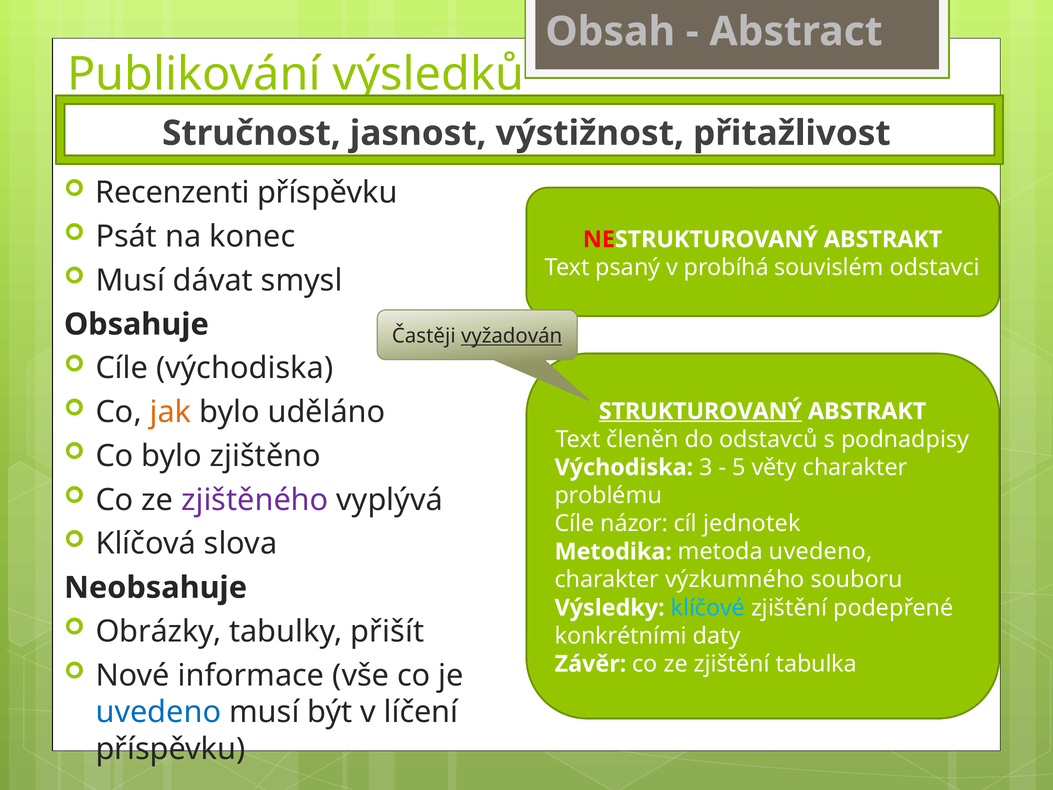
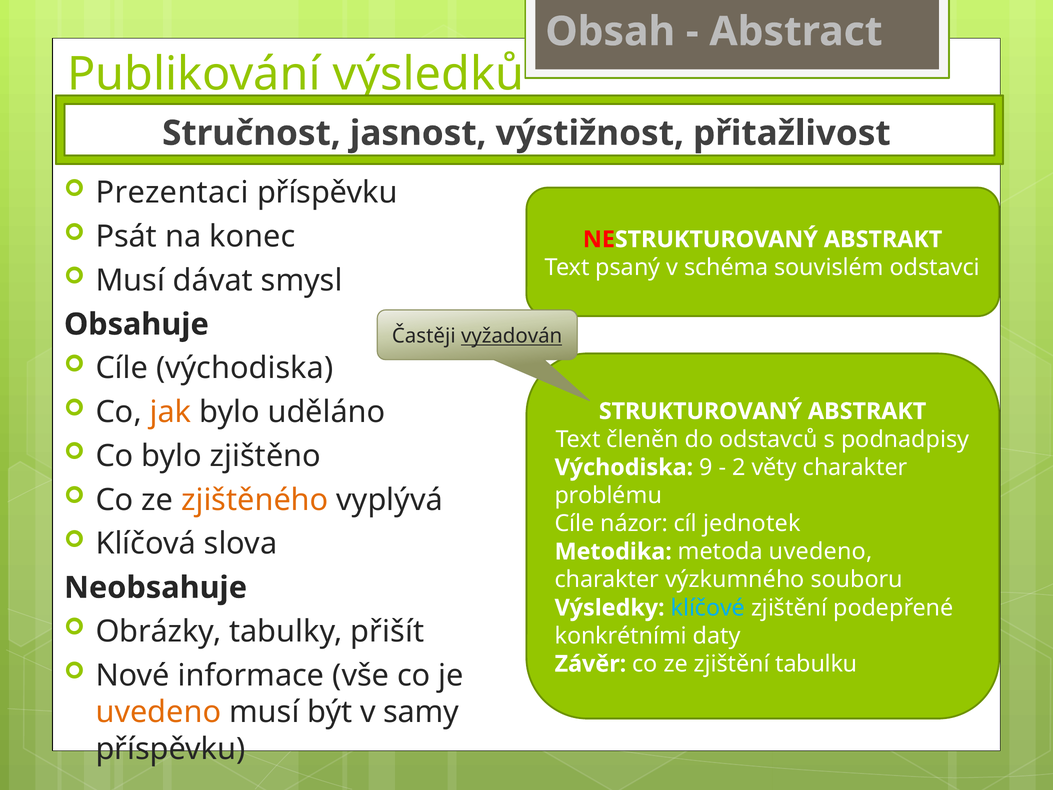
Recenzenti: Recenzenti -> Prezentaci (172, 193)
probíhá: probíhá -> schéma (726, 267)
STRUKTUROVANÝ underline: present -> none (700, 411)
3: 3 -> 9 (706, 467)
5: 5 -> 2 (739, 467)
zjištěného colour: purple -> orange (255, 500)
tabulka: tabulka -> tabulku (816, 664)
uvedeno colour: blue -> orange (158, 712)
líčení: líčení -> samy (421, 712)
